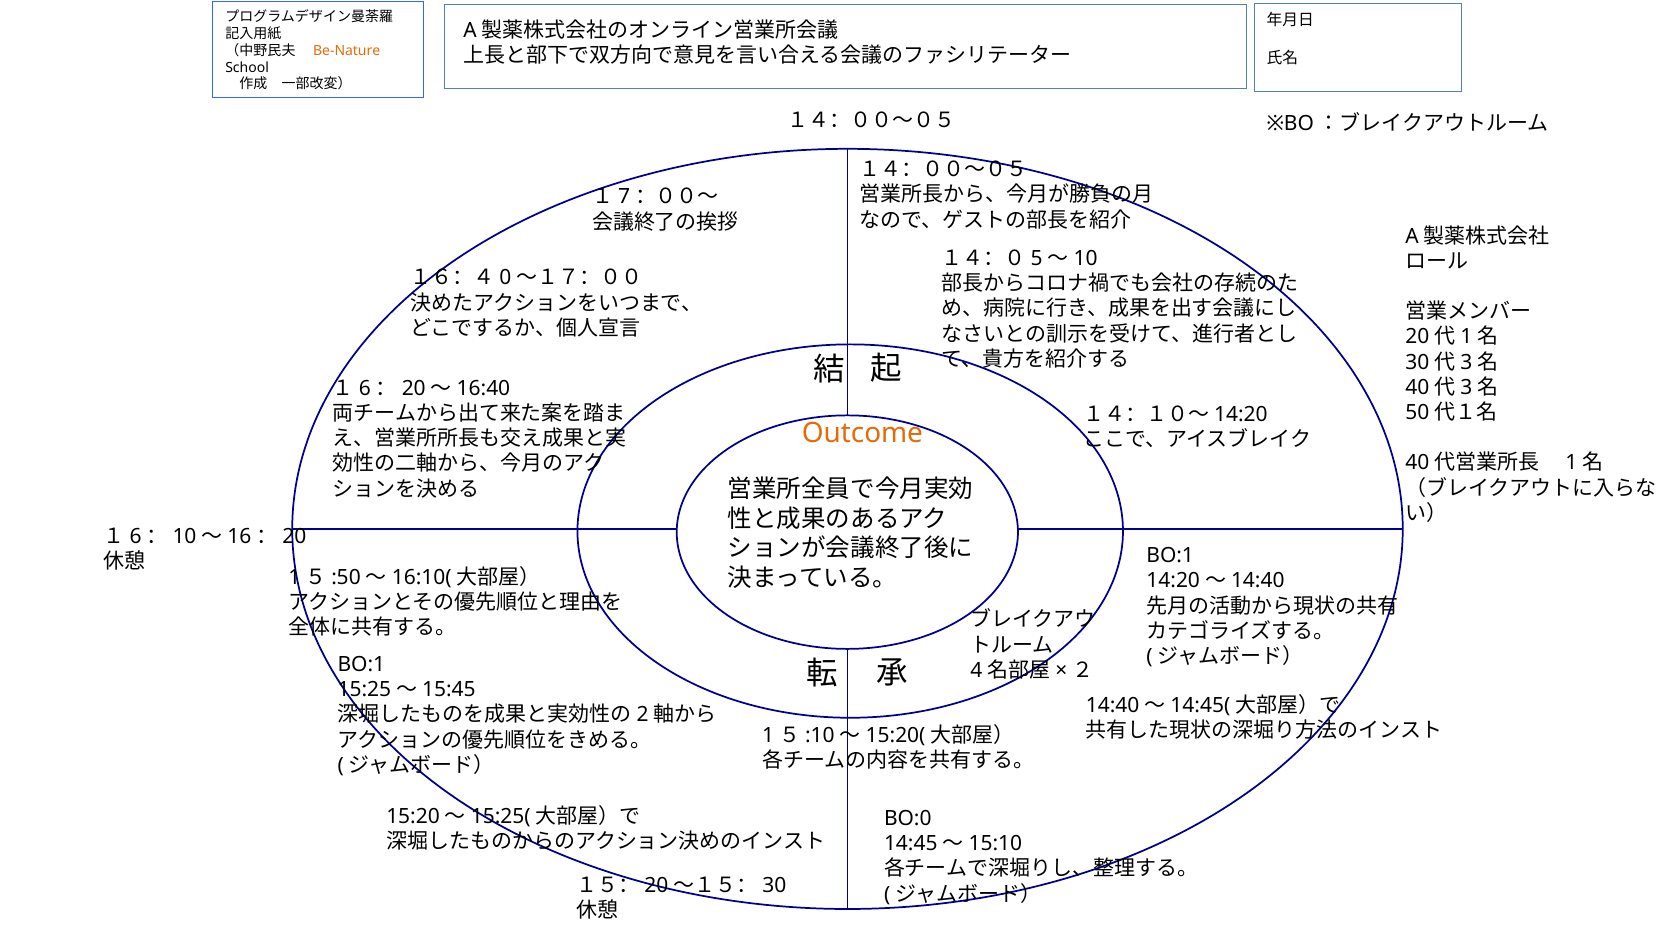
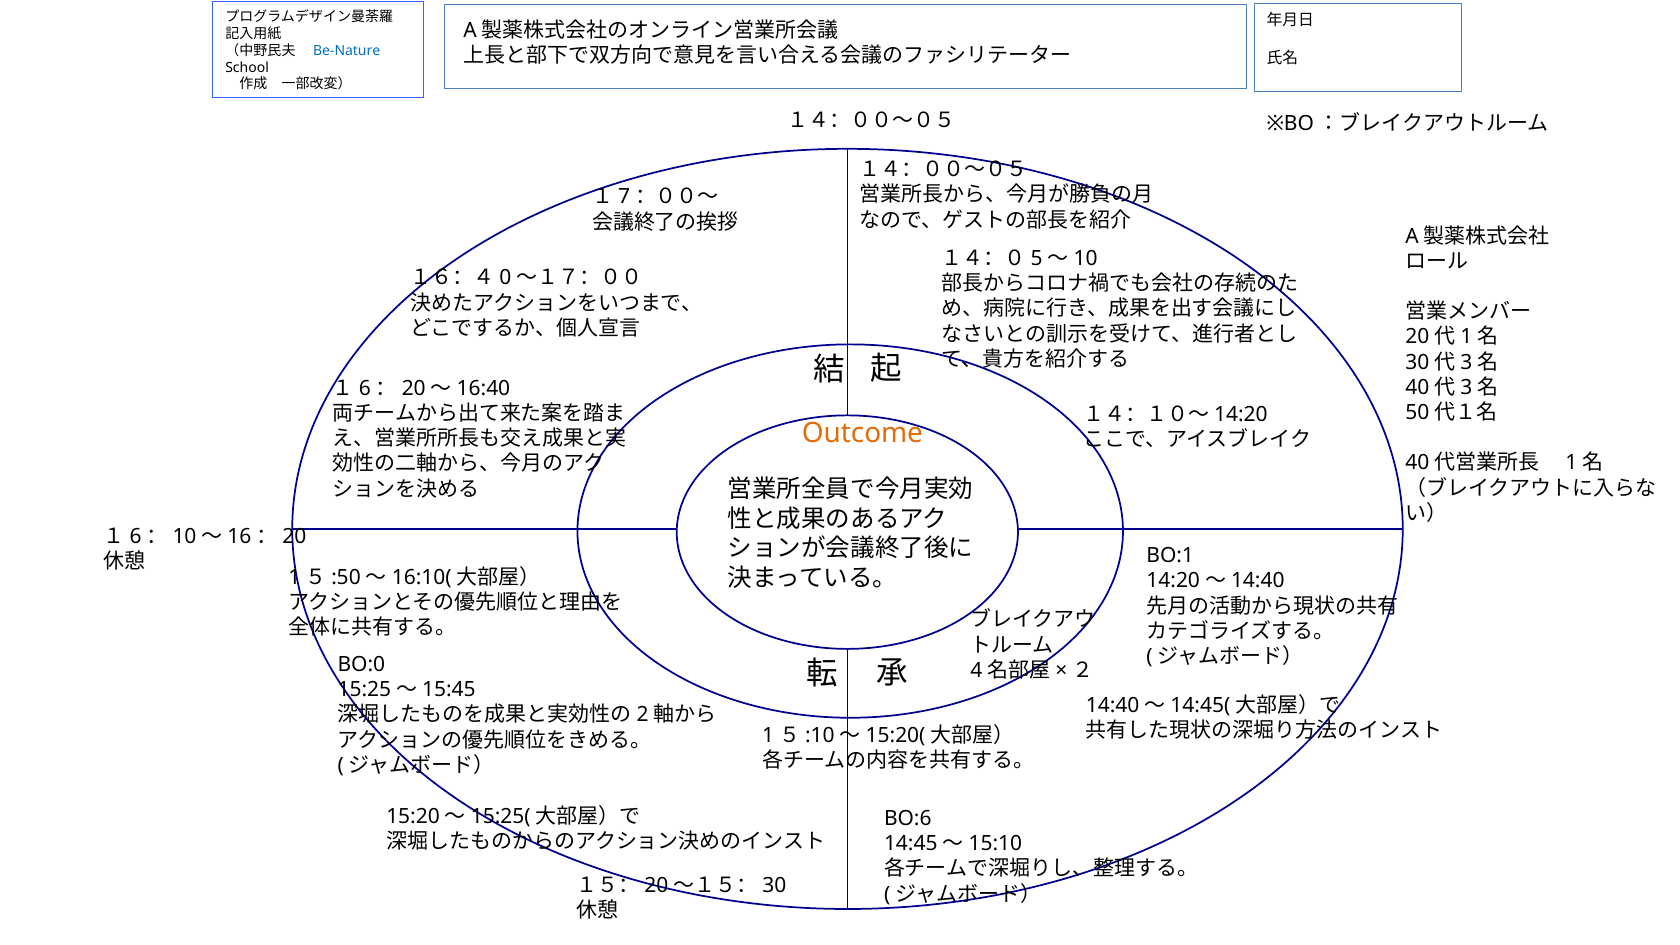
Be-Nature colour: orange -> blue (347, 51)
BO:1: BO:1 -> BO:0 (361, 665)
BO:0: BO:0 -> BO:6 (908, 819)
